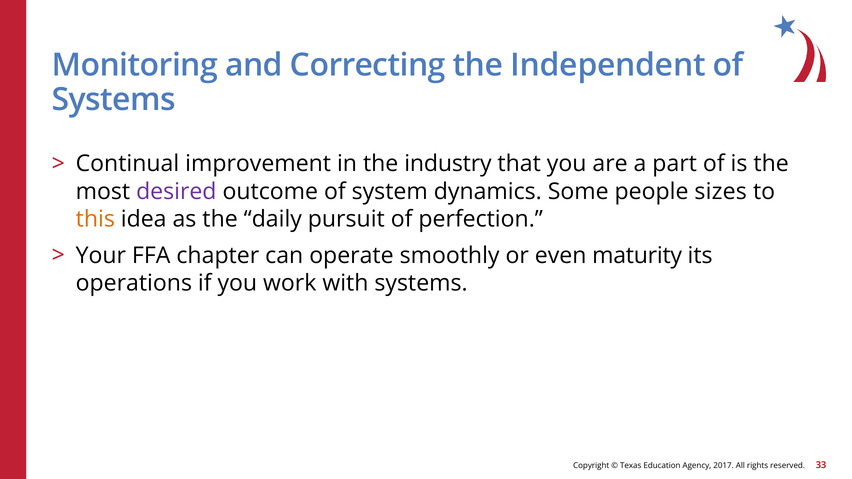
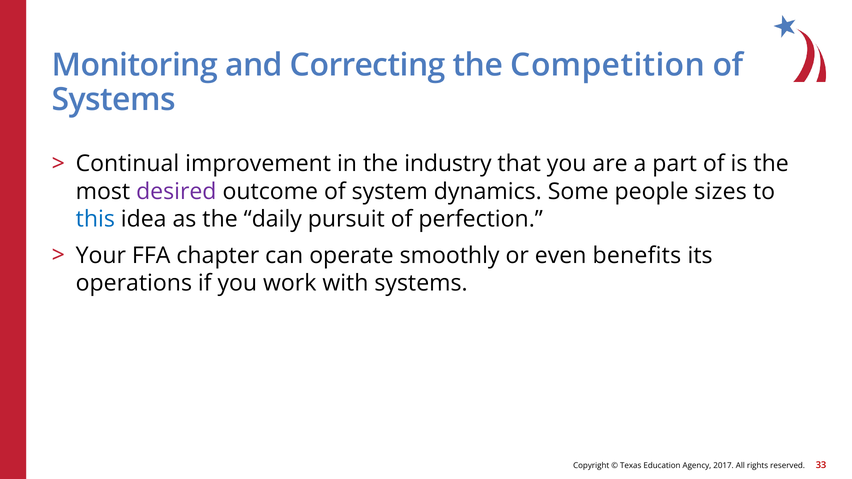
Independent: Independent -> Competition (608, 65)
this colour: orange -> blue (95, 219)
maturity: maturity -> benefits (637, 256)
